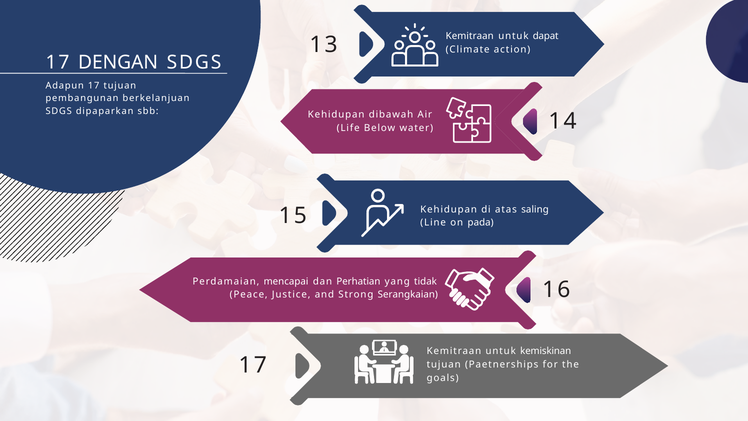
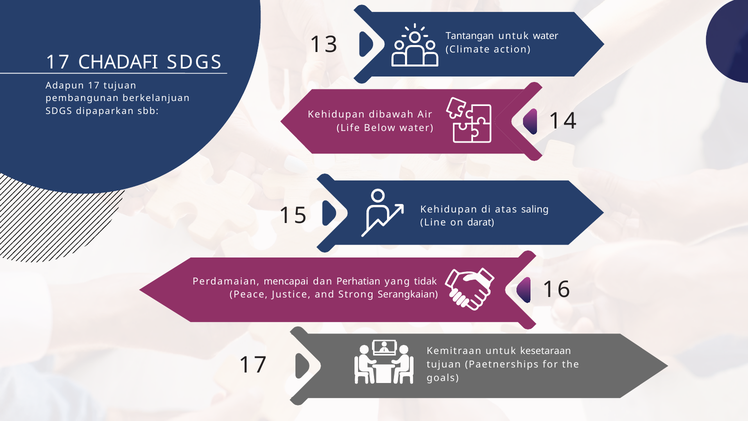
Kemitraan: Kemitraan -> Tantangan (470, 36)
untuk dapat: dapat -> water (546, 36)
DENGAN: DENGAN -> CHADAFI (118, 62)
pada: pada -> darat (481, 223)
kemiskinan: kemiskinan -> kesetaraan (546, 351)
